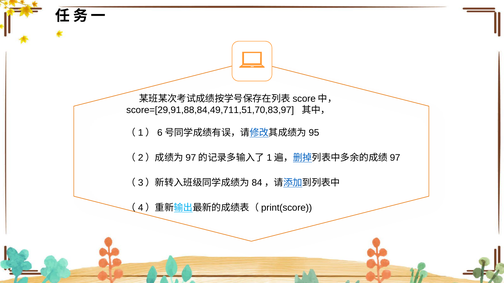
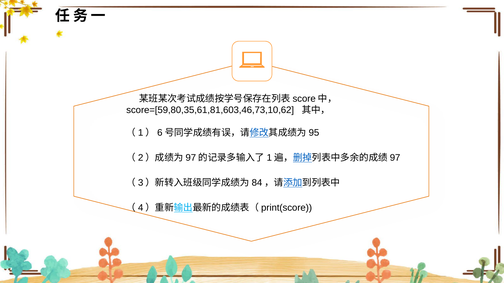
score=[29,91,88,84,49,711,51,70,83,97: score=[29,91,88,84,49,711,51,70,83,97 -> score=[59,80,35,61,81,603,46,73,10,62 (210, 110)
